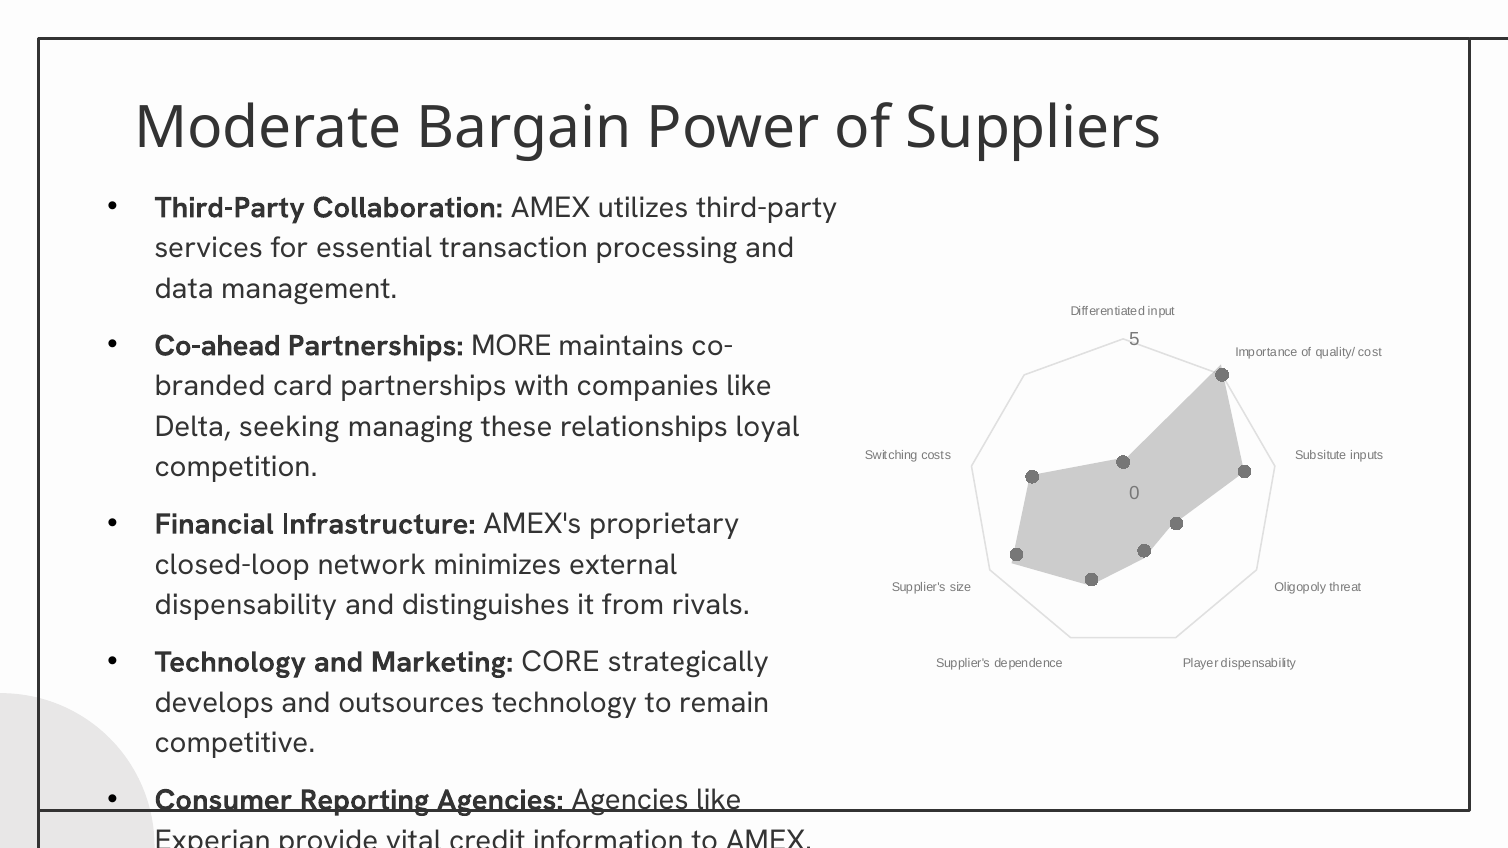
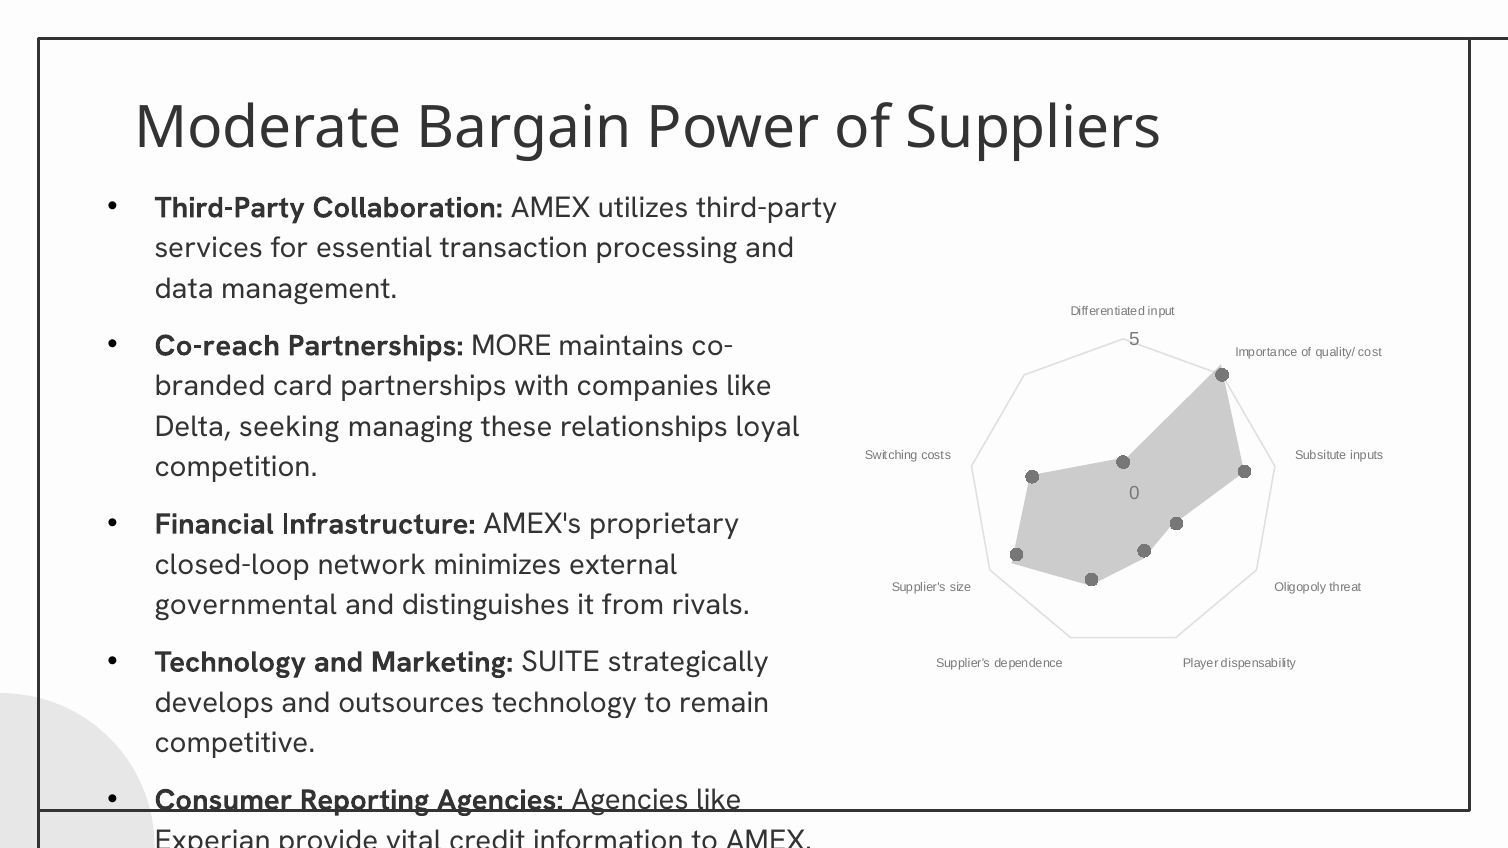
Co-ahead: Co-ahead -> Co-reach (217, 346)
dispensability: dispensability -> governmental (246, 605)
CORE: CORE -> SUITE (561, 662)
